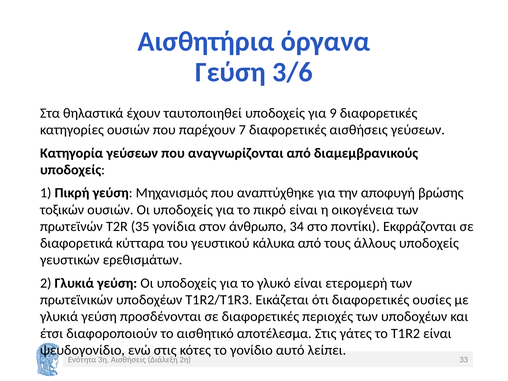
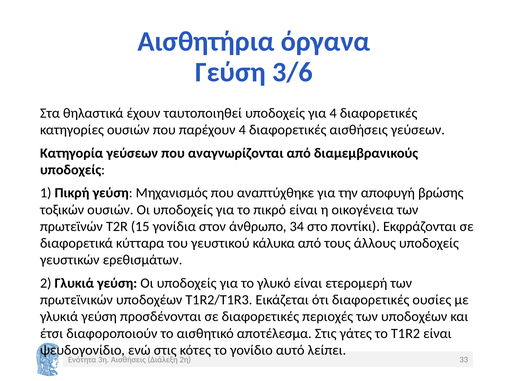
για 9: 9 -> 4 (333, 113)
παρέχουν 7: 7 -> 4 (242, 130)
35: 35 -> 15 (140, 226)
